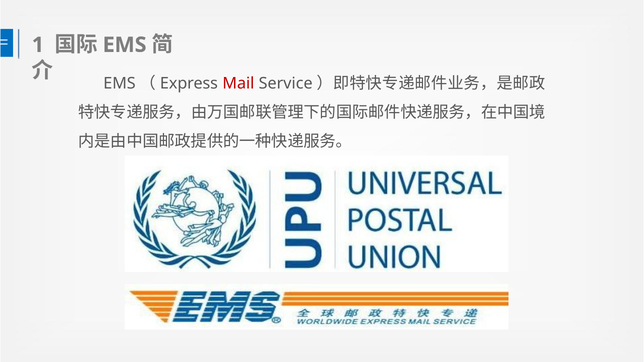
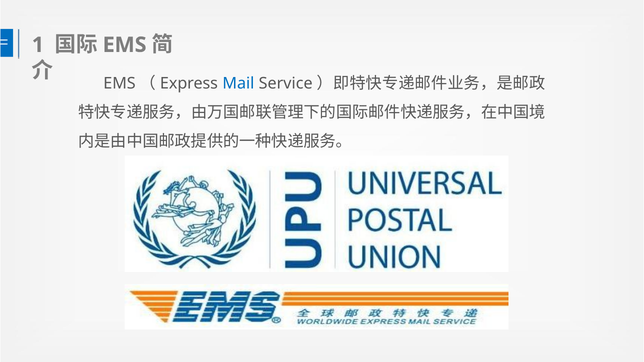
Mail colour: red -> blue (238, 83)
